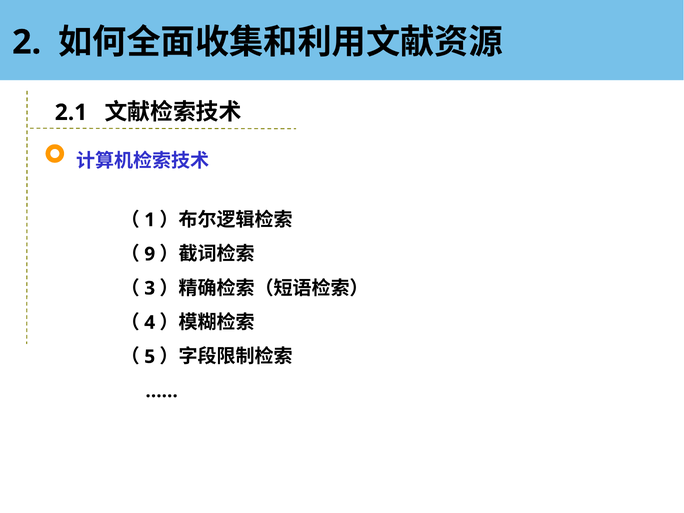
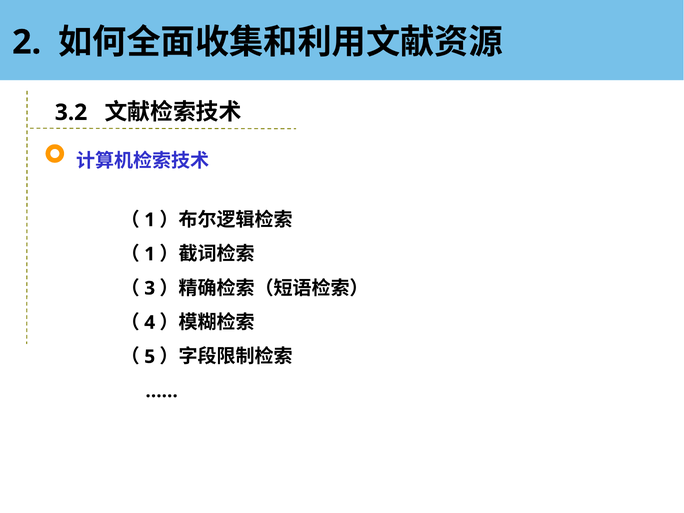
2.1: 2.1 -> 3.2 (71, 112)
9: 9 -> 1 (150, 254)
